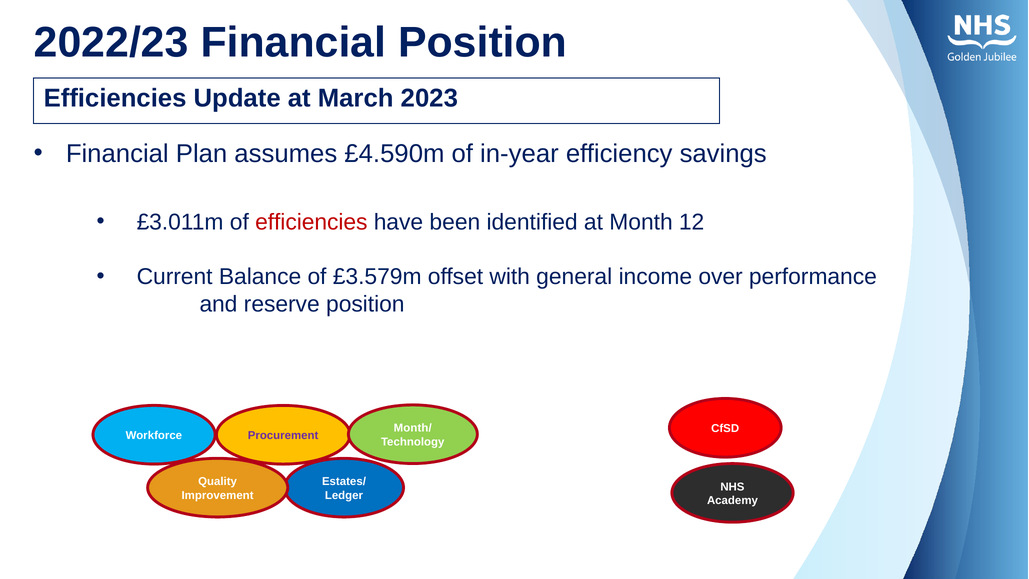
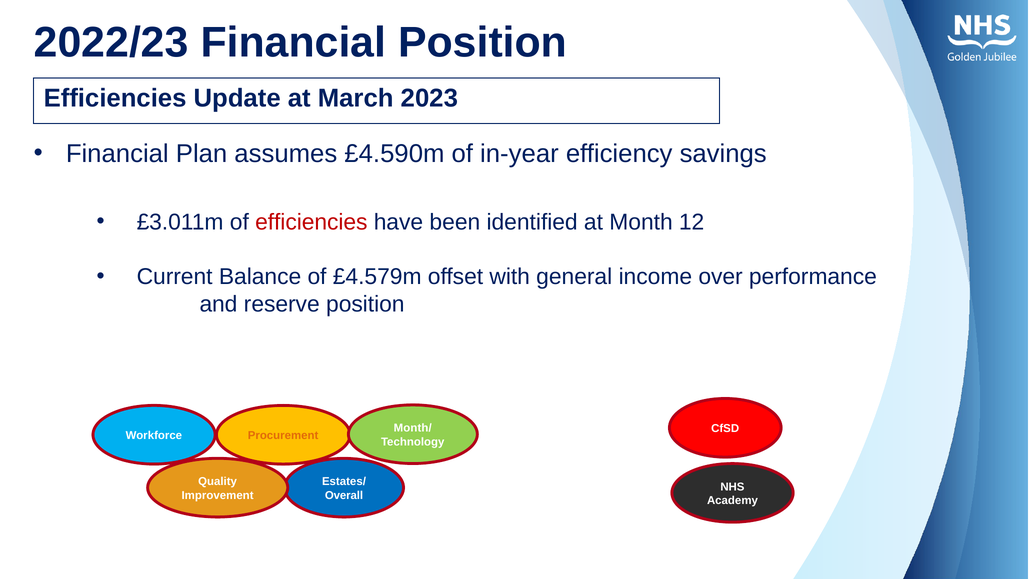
£3.579m: £3.579m -> £4.579m (377, 277)
Procurement colour: purple -> orange (283, 435)
Ledger: Ledger -> Overall (344, 495)
